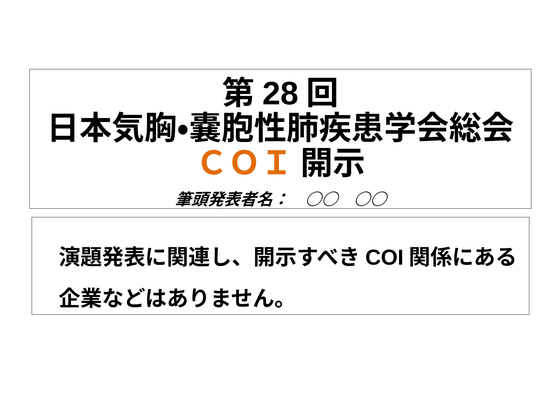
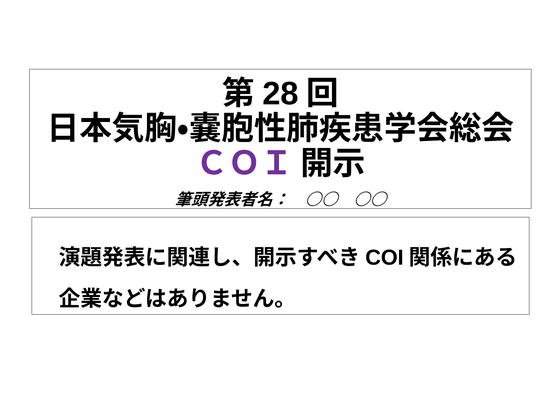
ＣＯＩ colour: orange -> purple (244, 164)
